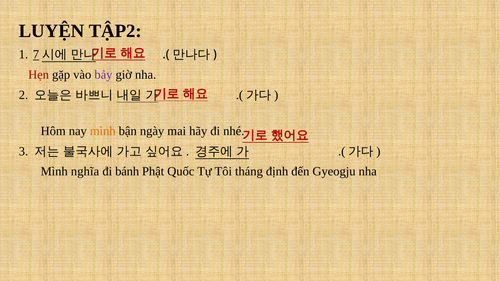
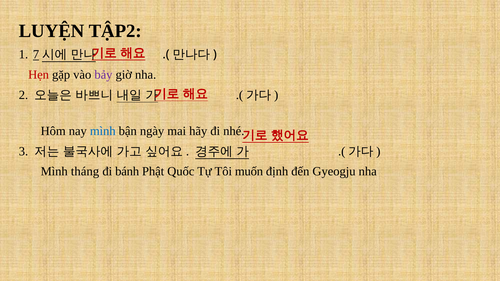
mình colour: orange -> blue (103, 131)
nghĩa: nghĩa -> tháng (85, 172)
tháng: tháng -> muốn (249, 172)
